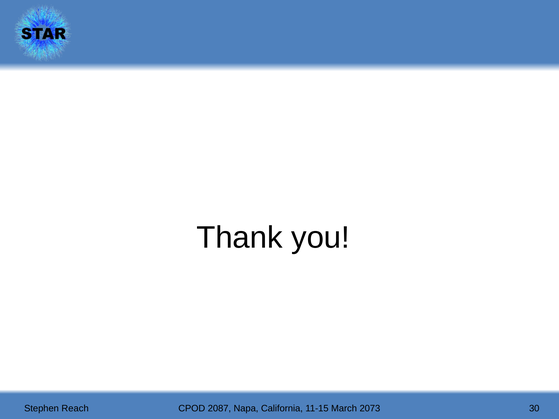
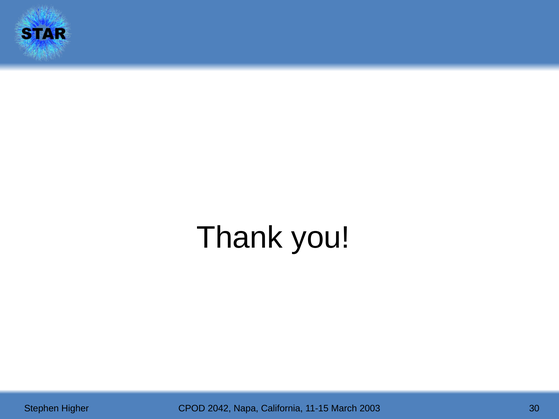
Reach: Reach -> Higher (75, 409)
2087: 2087 -> 2042 (219, 409)
2073: 2073 -> 2003 (370, 409)
